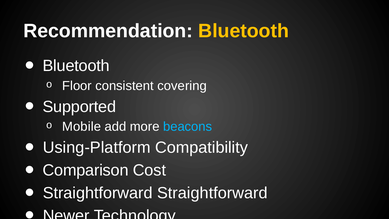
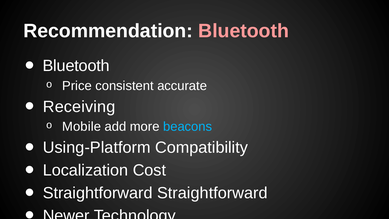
Bluetooth colour: yellow -> pink (244, 31)
Floor: Floor -> Price (77, 86)
covering: covering -> accurate (182, 86)
Supported: Supported -> Receiving (79, 107)
Comparison: Comparison -> Localization (86, 170)
